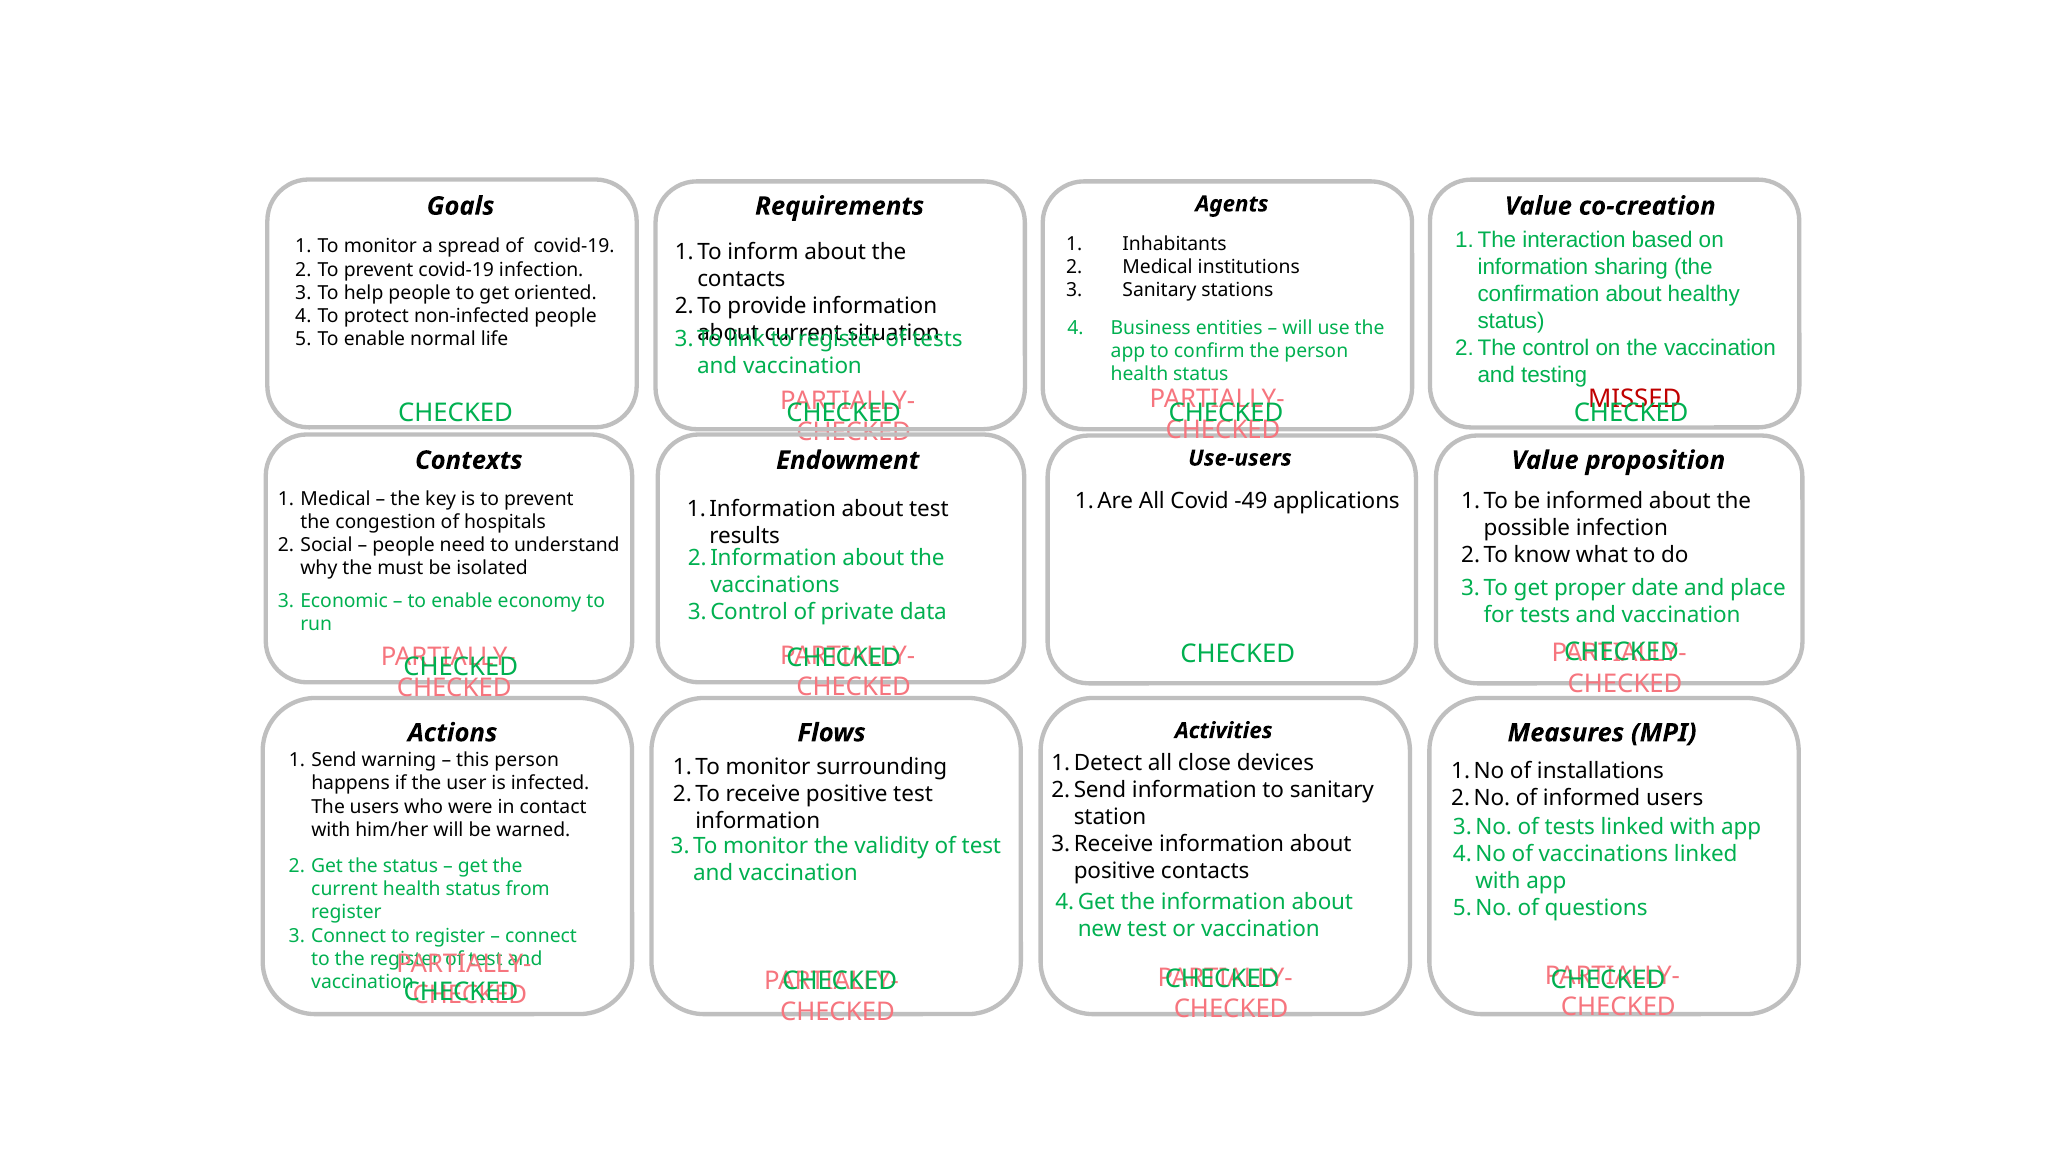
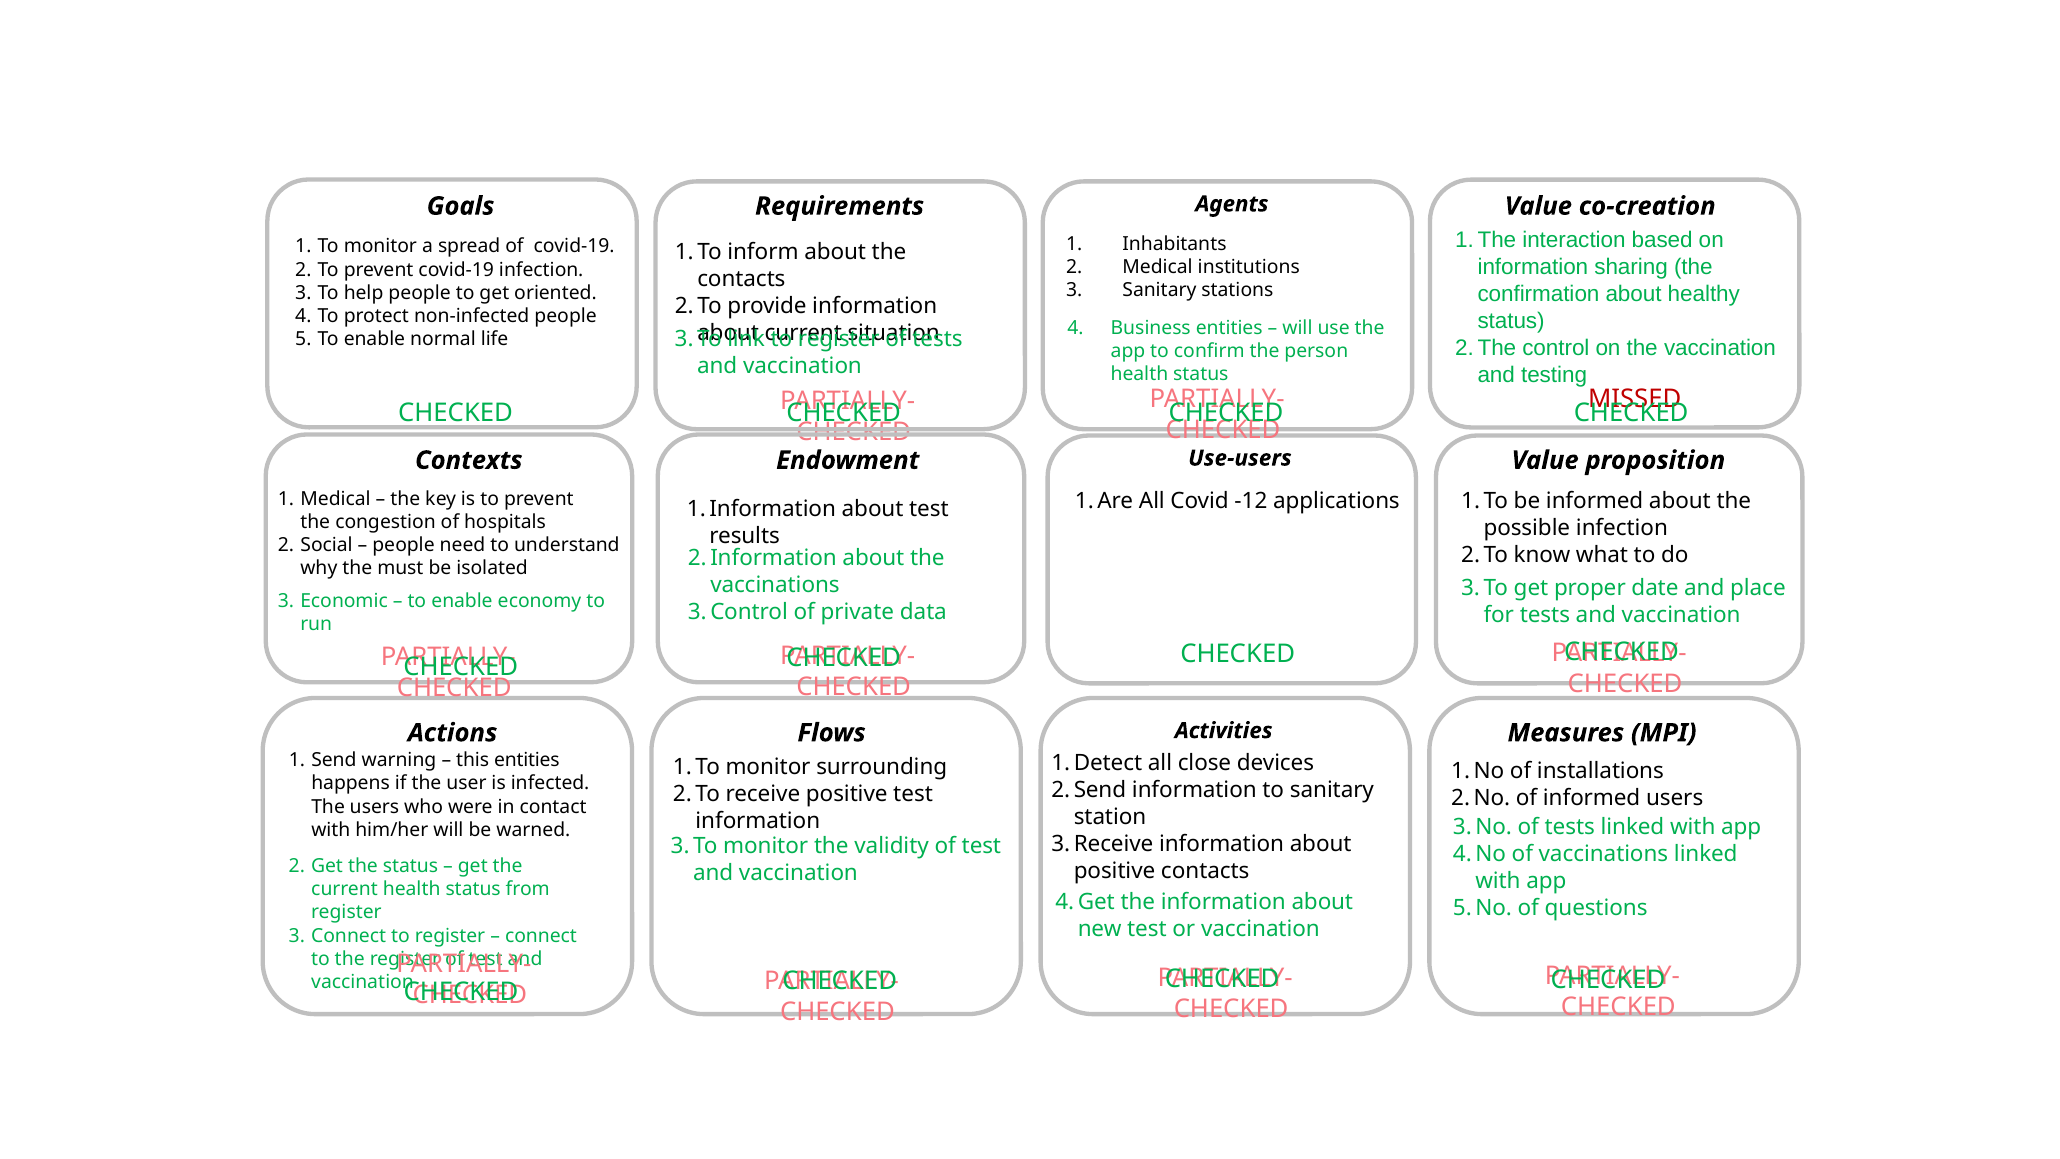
-49: -49 -> -12 (1251, 501)
this person: person -> entities (527, 760)
